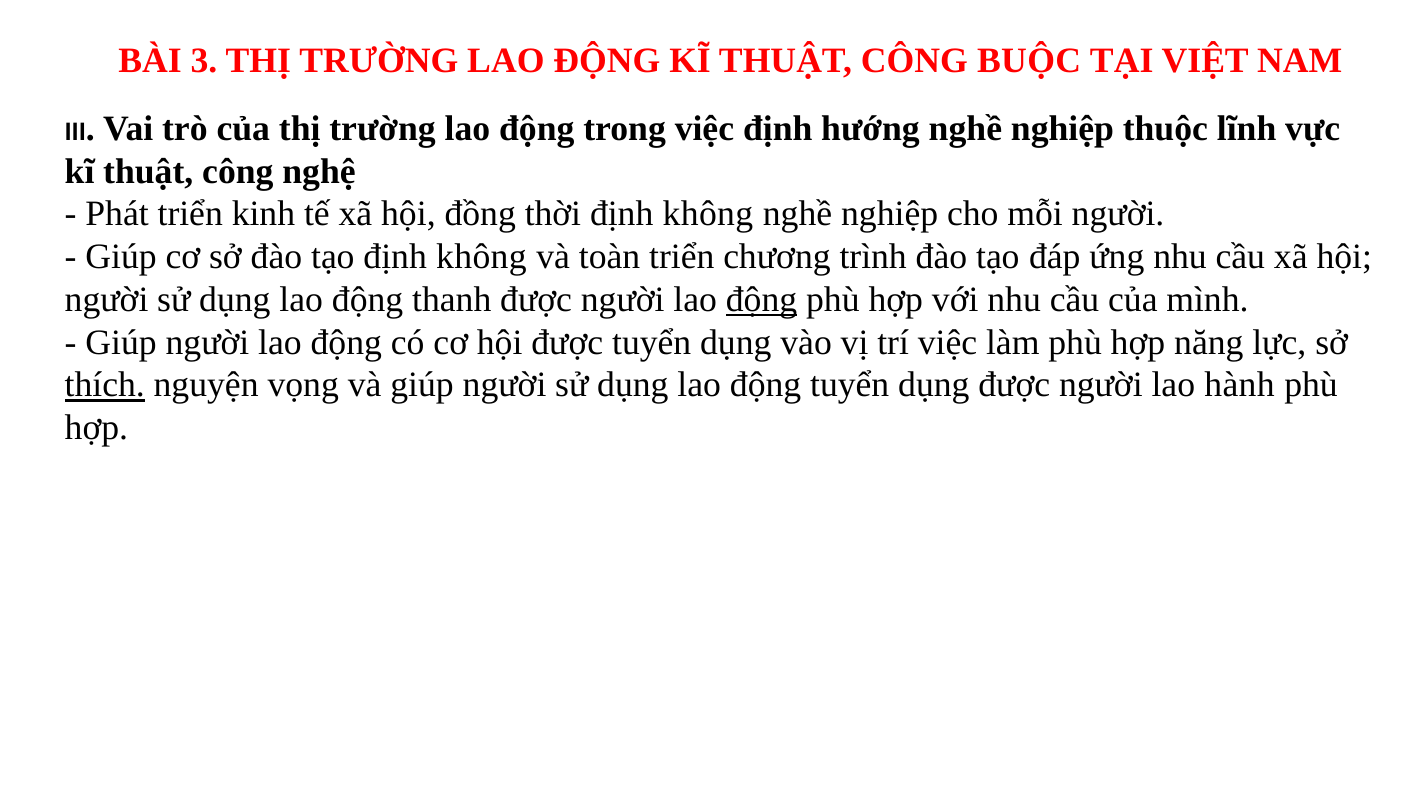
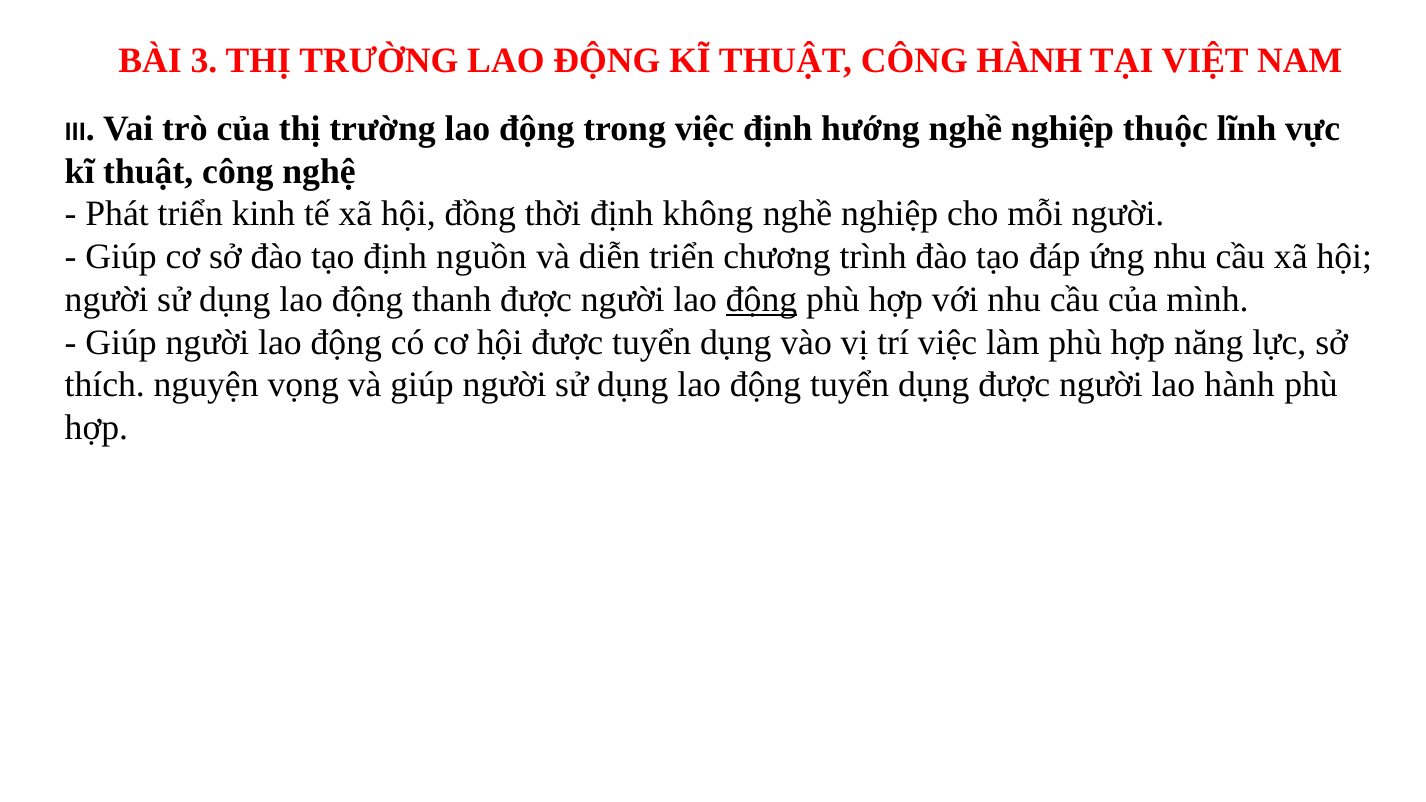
CÔNG BUỘC: BUỘC -> HÀNH (1029, 61)
tạo định không: không -> nguồn (481, 257)
toàn: toàn -> diễn (610, 257)
thích underline: present -> none (105, 385)
